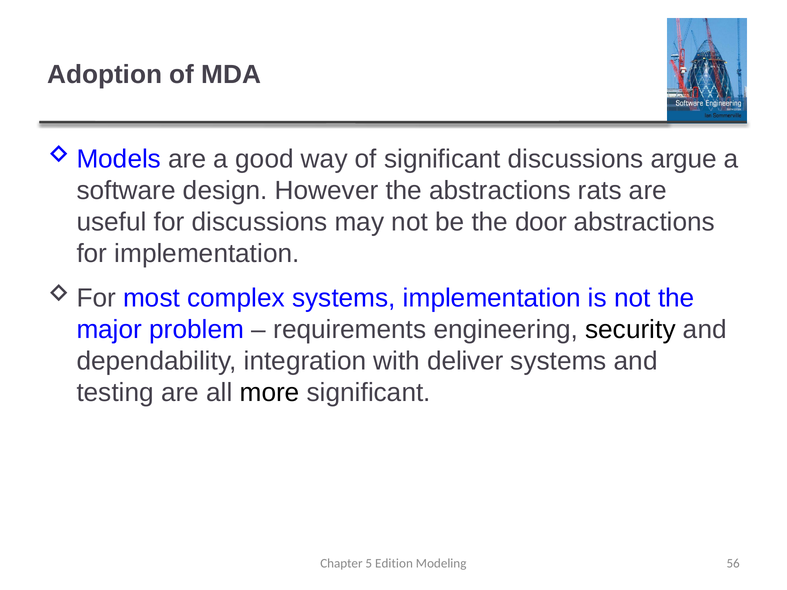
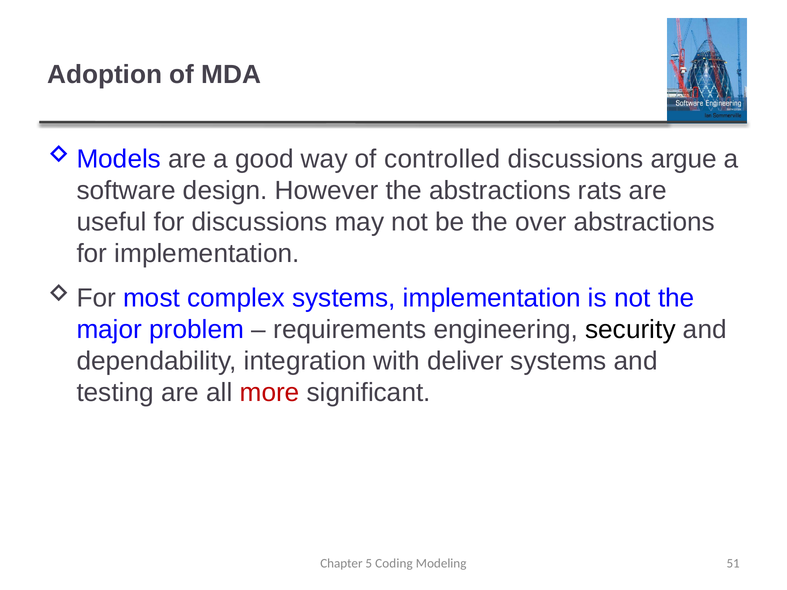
of significant: significant -> controlled (442, 159)
door: door -> over (541, 222)
more colour: black -> red (270, 393)
Edition: Edition -> Coding (394, 564)
56: 56 -> 51 (733, 564)
